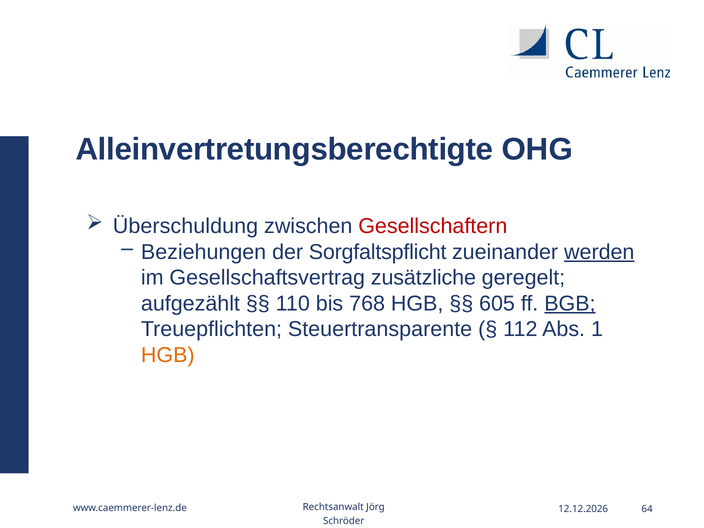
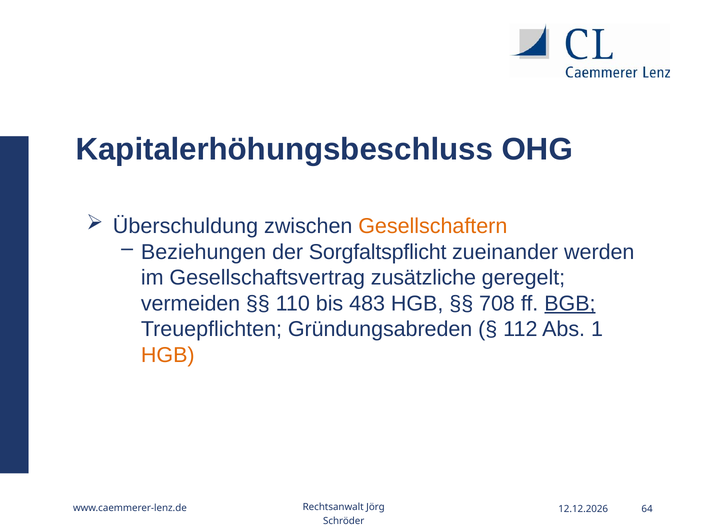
Alleinvertretungsberechtigte: Alleinvertretungsberechtigte -> Kapitalerhöhungsbeschluss (284, 150)
Gesellschaftern colour: red -> orange (433, 226)
werden underline: present -> none (599, 252)
aufgezählt: aufgezählt -> vermeiden (191, 304)
768: 768 -> 483 (367, 304)
605: 605 -> 708 (497, 304)
Steuertransparente: Steuertransparente -> Gründungsabreden (380, 329)
